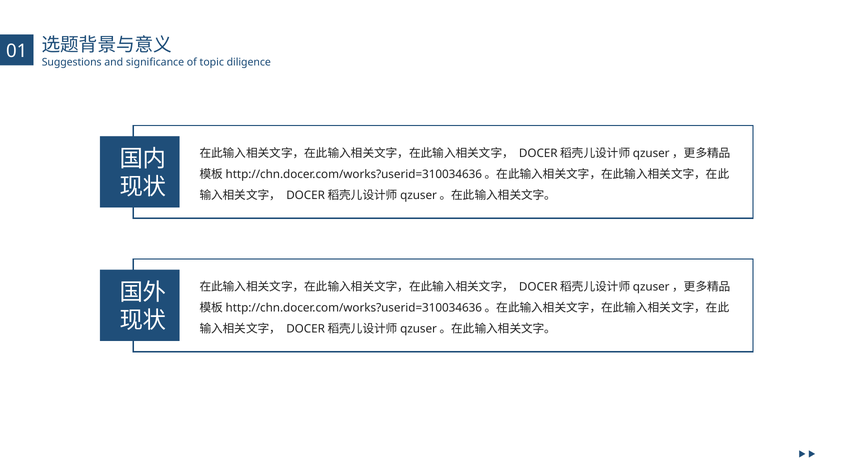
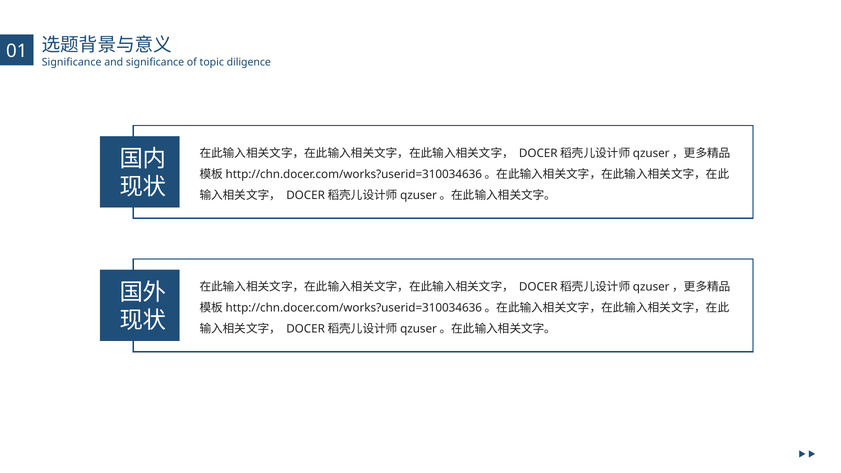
Suggestions: Suggestions -> Significance (72, 62)
